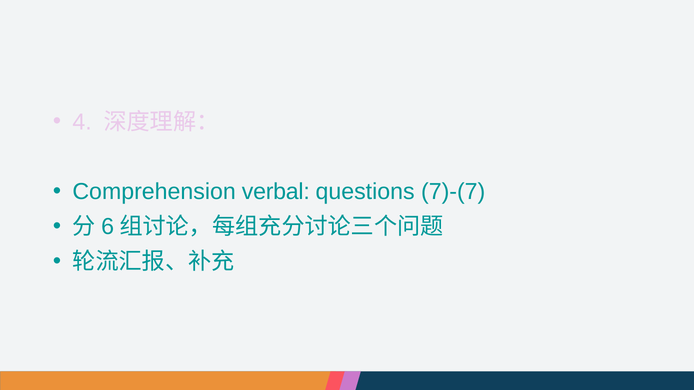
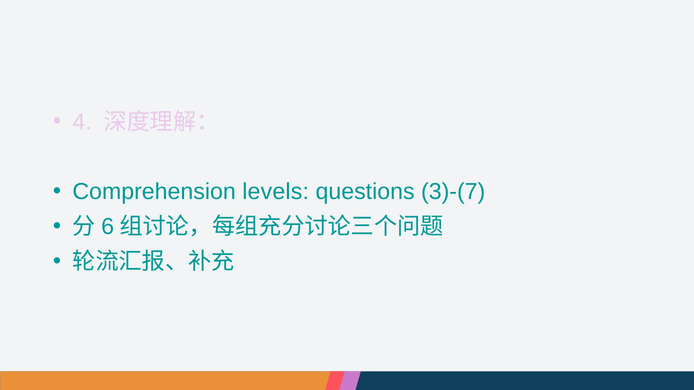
verbal: verbal -> levels (276, 192)
7)-(7: 7)-(7 -> 3)-(7 (453, 192)
